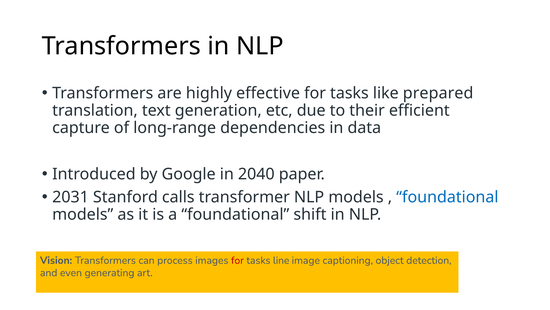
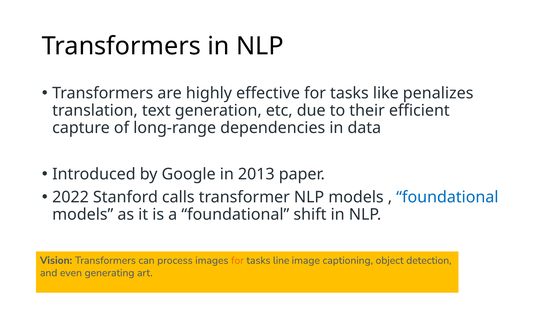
prepared: prepared -> penalizes (438, 93)
2040: 2040 -> 2013 (256, 174)
2031: 2031 -> 2022 (71, 197)
for colour: red -> orange (237, 260)
